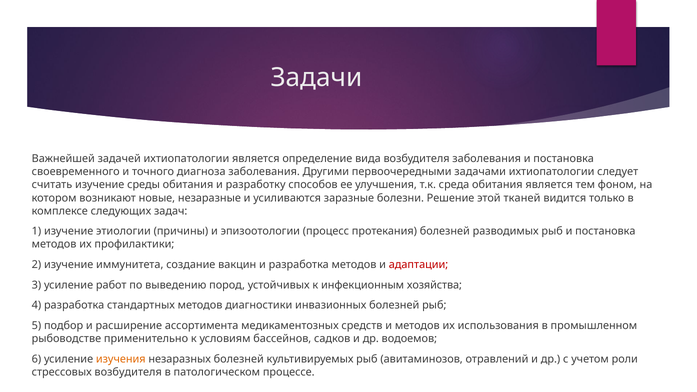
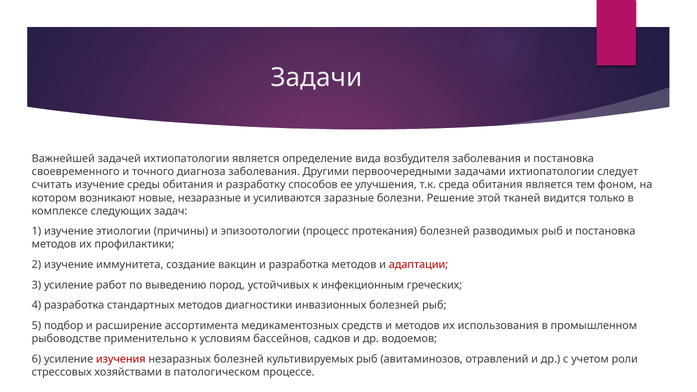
хозяйства: хозяйства -> греческих (434, 285)
изучения colour: orange -> red (121, 359)
стрессовых возбудителя: возбудителя -> хозяйствами (128, 372)
